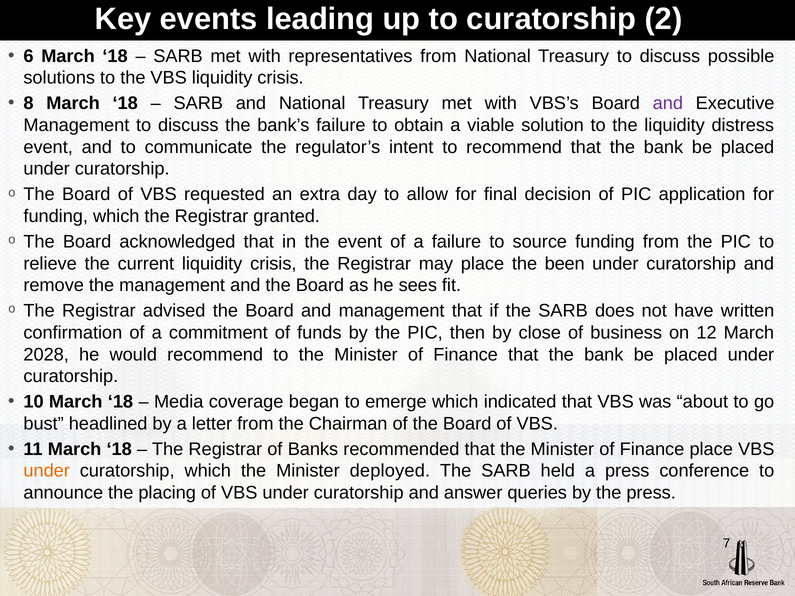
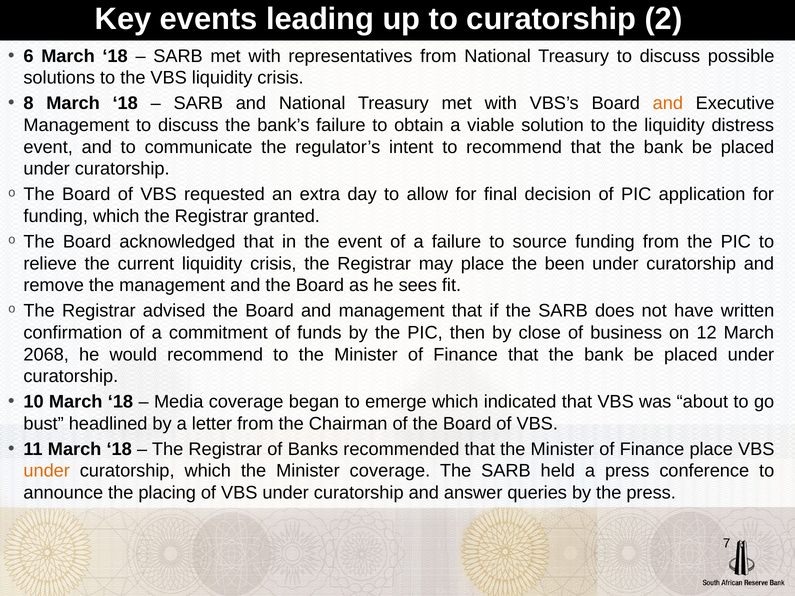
and colour: purple -> orange (668, 103)
2028: 2028 -> 2068 (46, 355)
Minister deployed: deployed -> coverage (390, 471)
